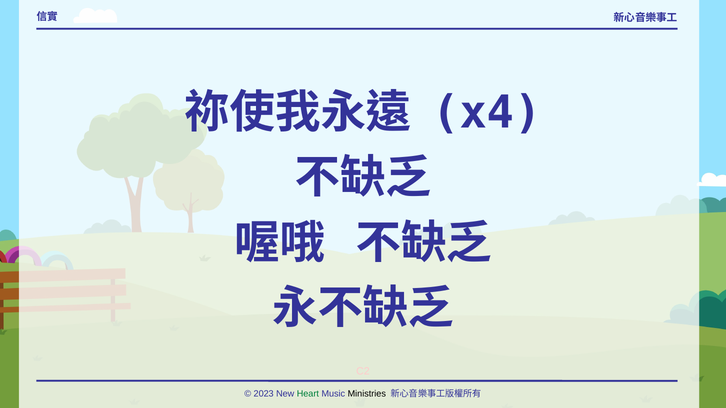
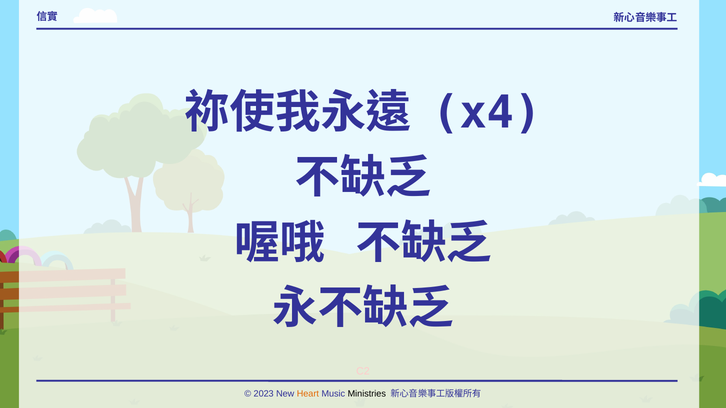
Heart colour: green -> orange (308, 394)
